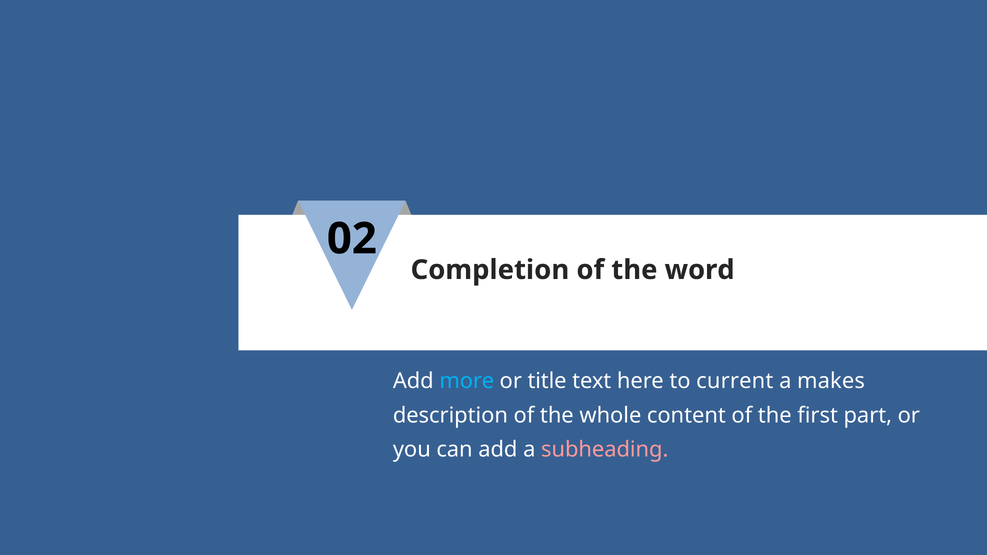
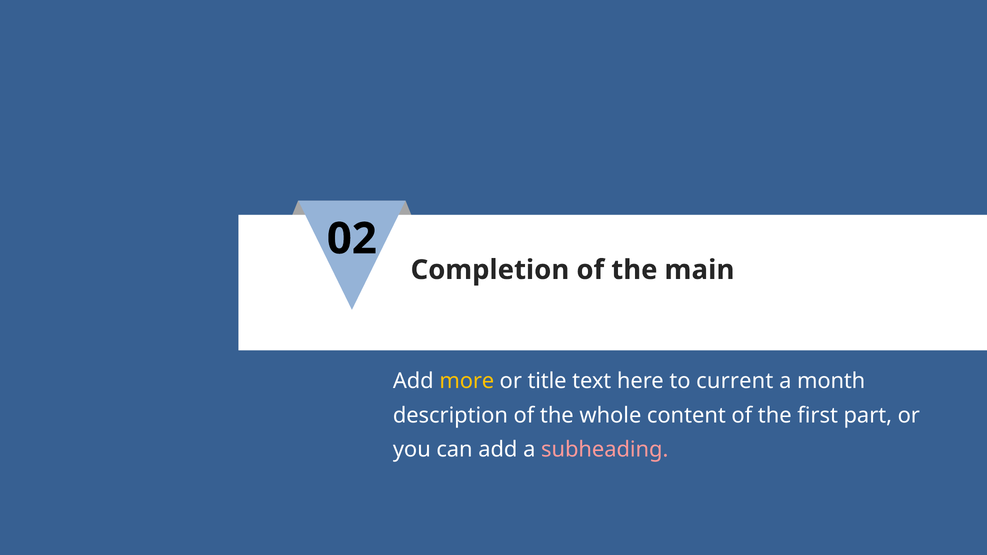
word: word -> main (699, 270)
more colour: light blue -> yellow (467, 381)
makes: makes -> month (831, 381)
